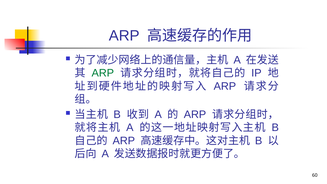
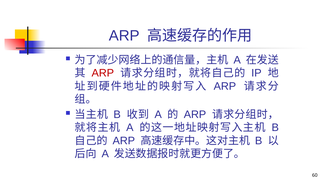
ARP colour: green -> red (103, 73)
